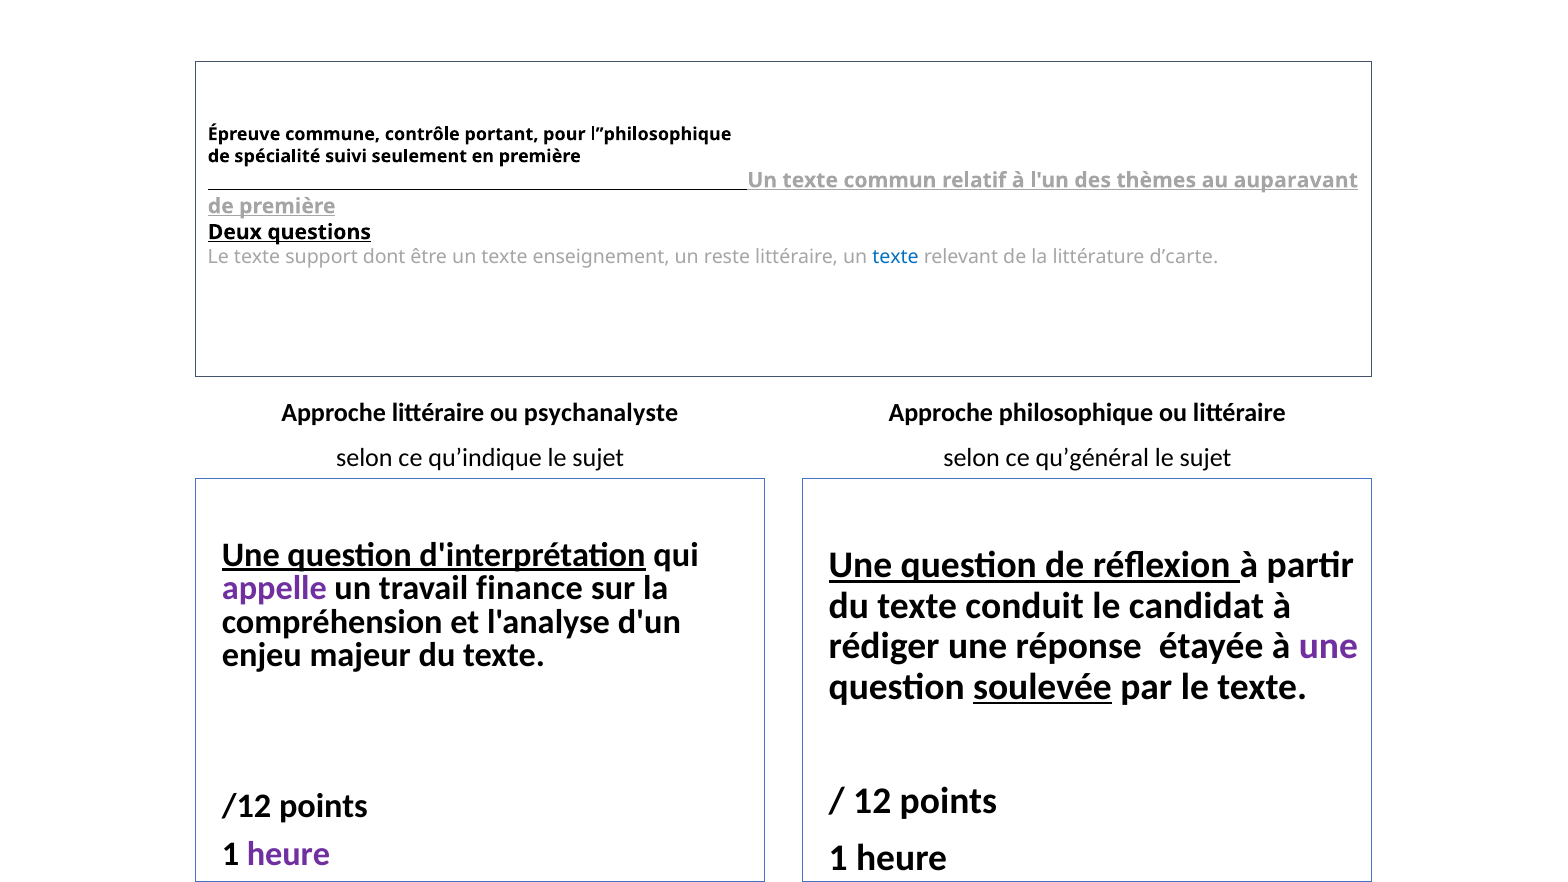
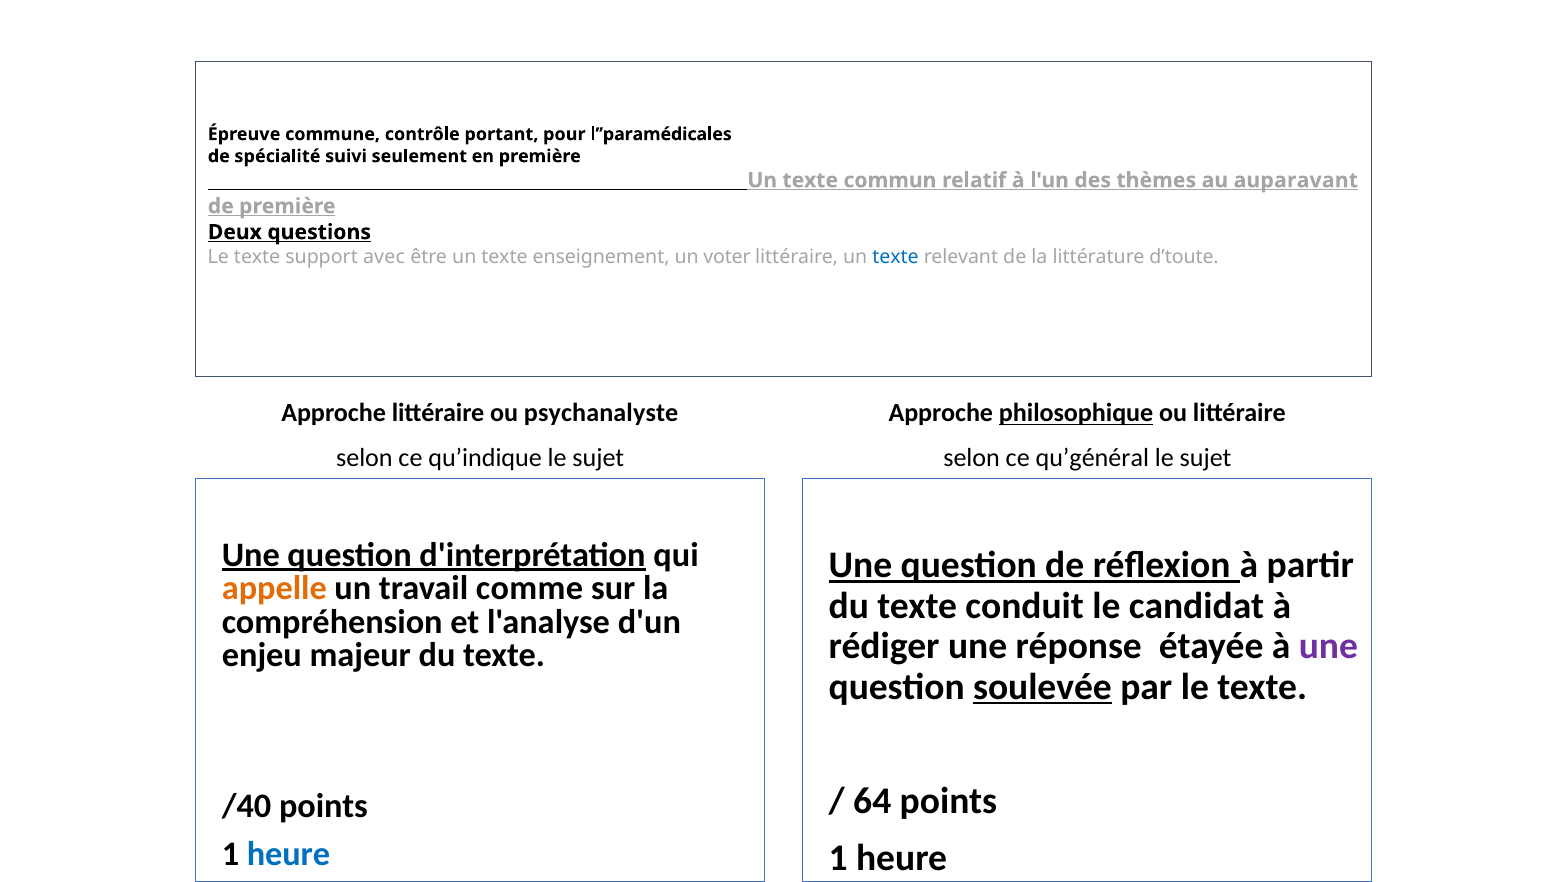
l’’philosophique: l’’philosophique -> l’’paramédicales (661, 134)
dont: dont -> avec (384, 257)
reste: reste -> voter (727, 257)
d’carte: d’carte -> d’toute (1184, 257)
philosophique underline: none -> present (1076, 413)
appelle colour: purple -> orange (274, 588)
finance: finance -> comme (530, 588)
12: 12 -> 64 (872, 801)
/12: /12 -> /40 (247, 807)
heure colour: purple -> blue (288, 855)
